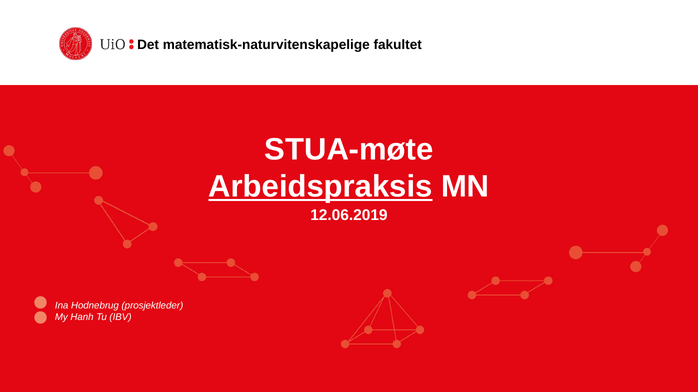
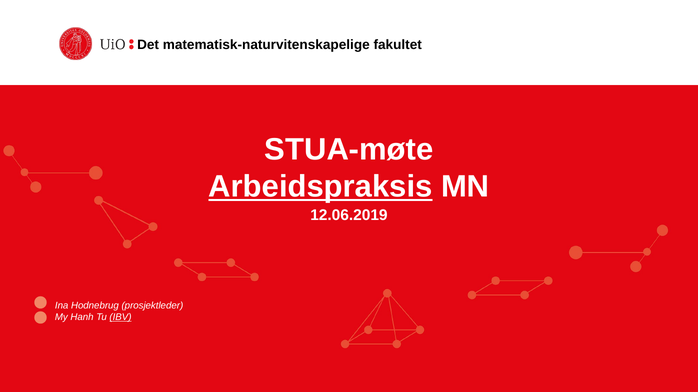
IBV underline: none -> present (120, 318)
